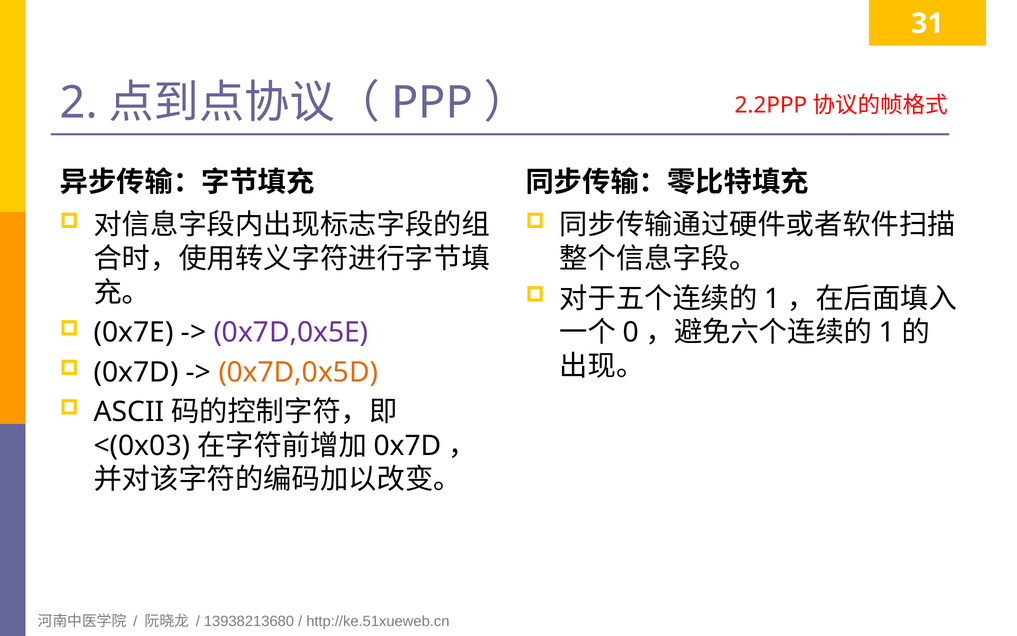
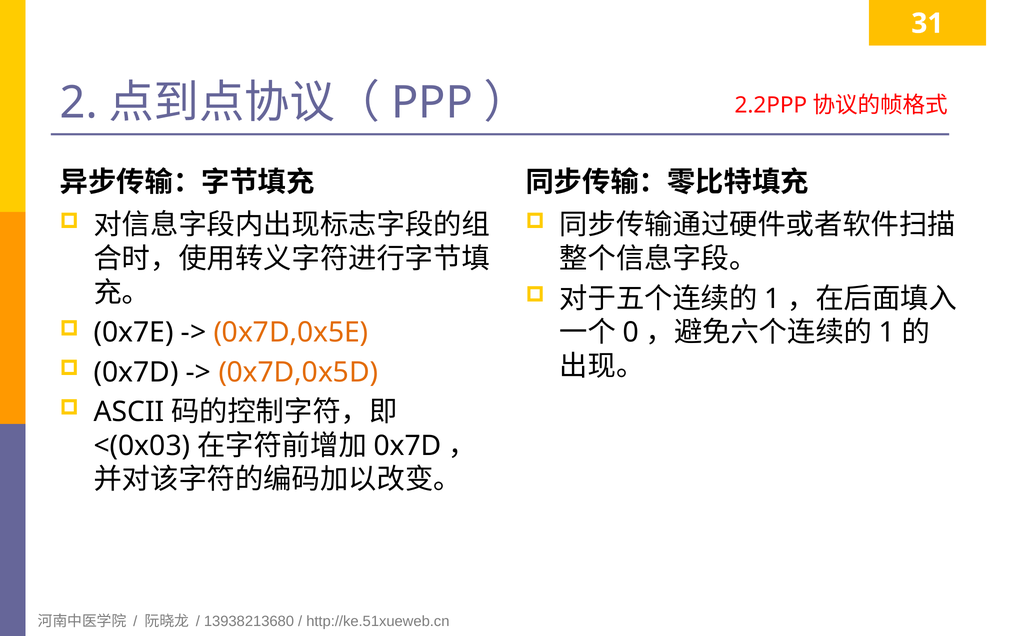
0x7D,0x5E colour: purple -> orange (291, 332)
